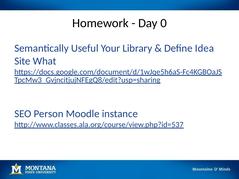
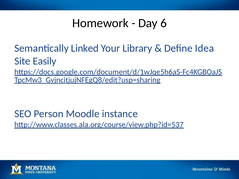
0: 0 -> 6 (164, 23)
Useful: Useful -> Linked (85, 48)
What: What -> Easily (45, 61)
